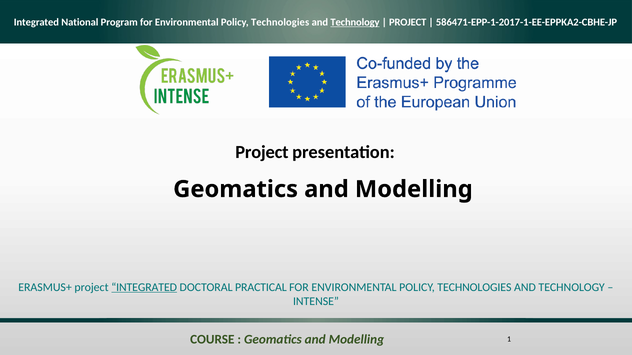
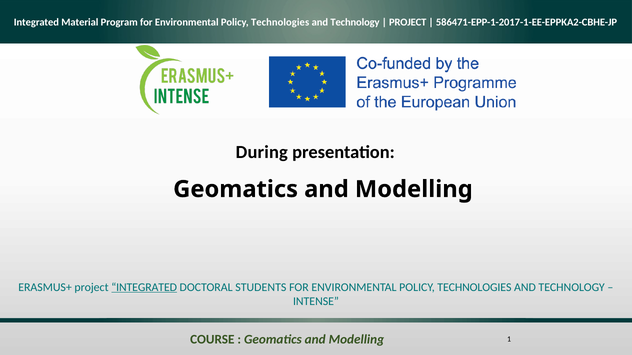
National: National -> Material (80, 22)
Technology underline: present -> none (355, 22)
Project: Project -> During (262, 153)
PRACTICAL: PRACTICAL -> STUDENTS (261, 288)
